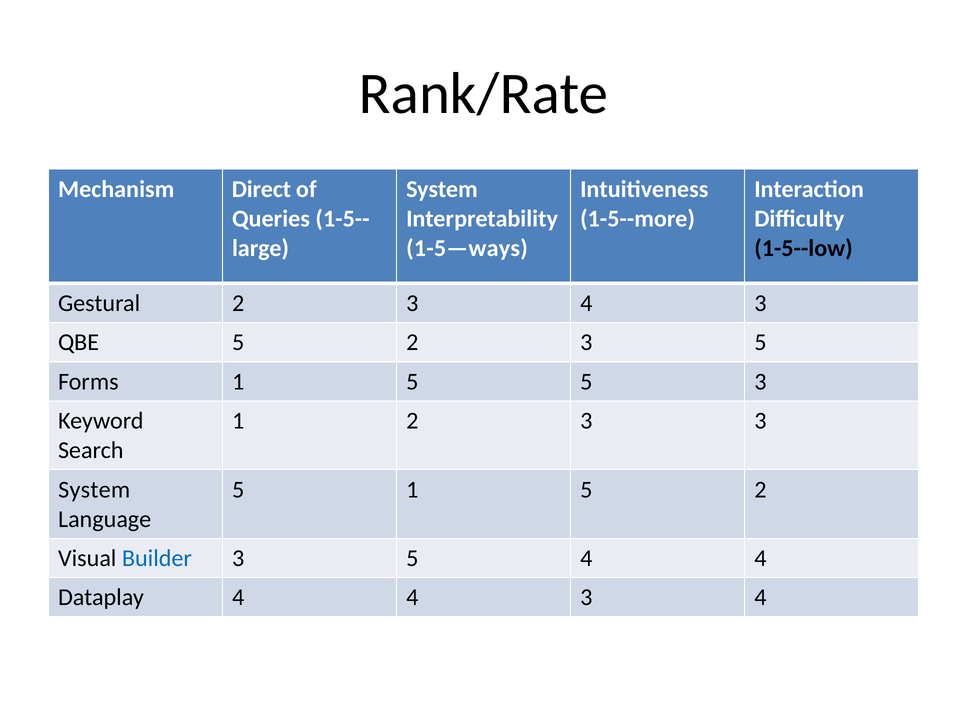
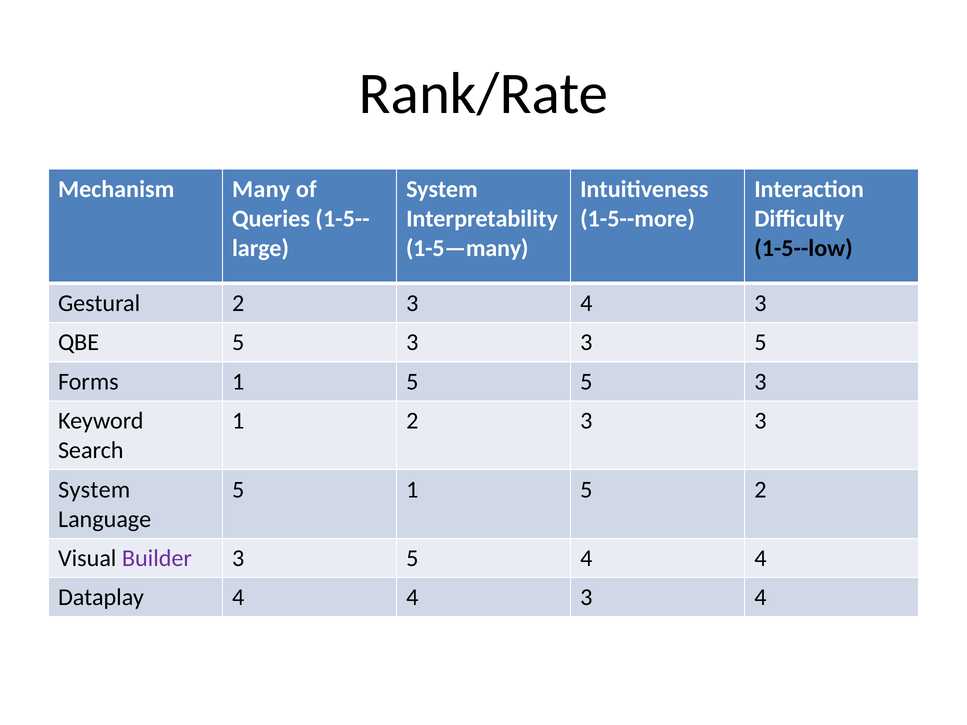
Direct: Direct -> Many (261, 189)
1-5—ways: 1-5—ways -> 1-5—many (467, 248)
QBE 5 2: 2 -> 3 (412, 343)
Builder colour: blue -> purple (157, 558)
